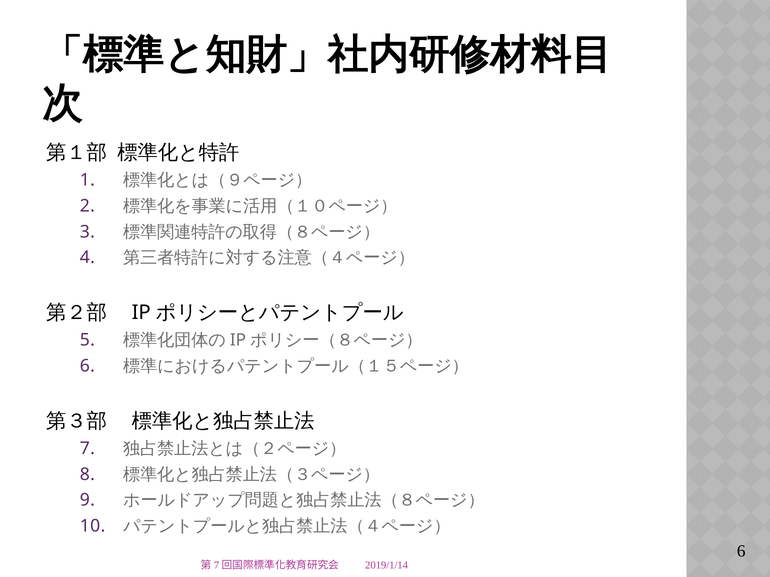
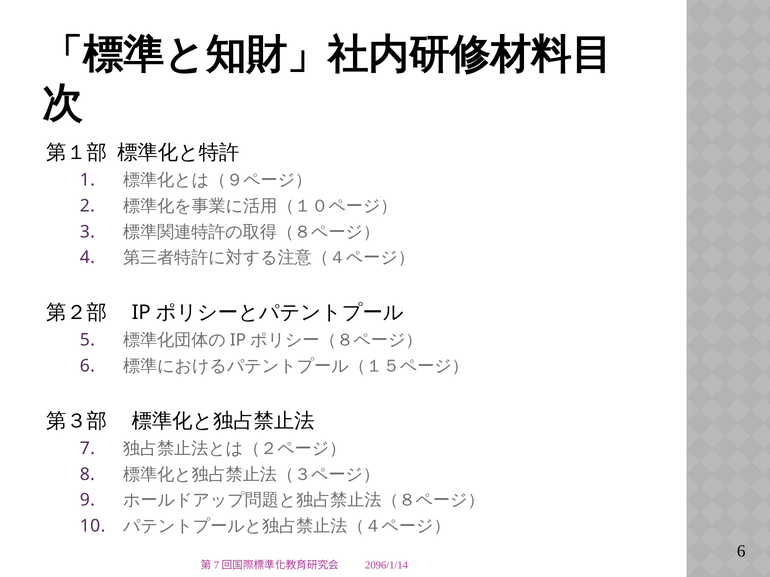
2019/1/14: 2019/1/14 -> 2096/1/14 (387, 566)
